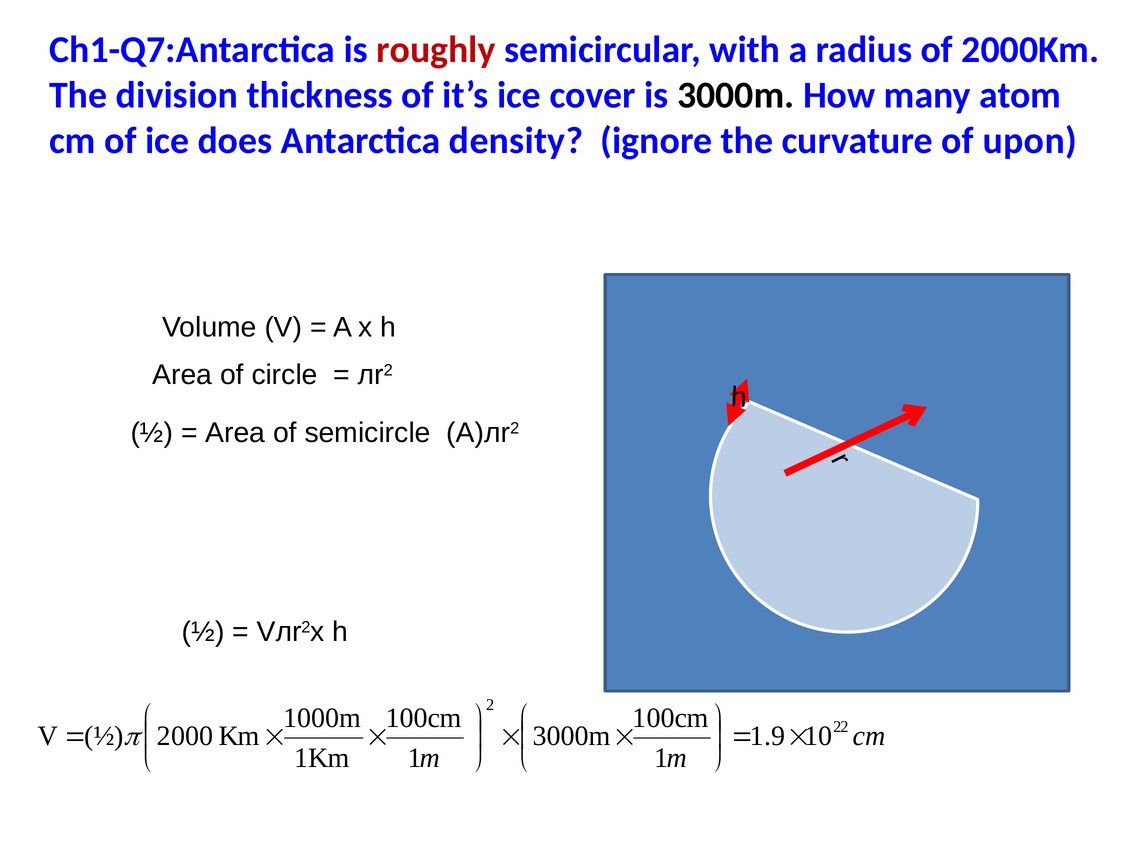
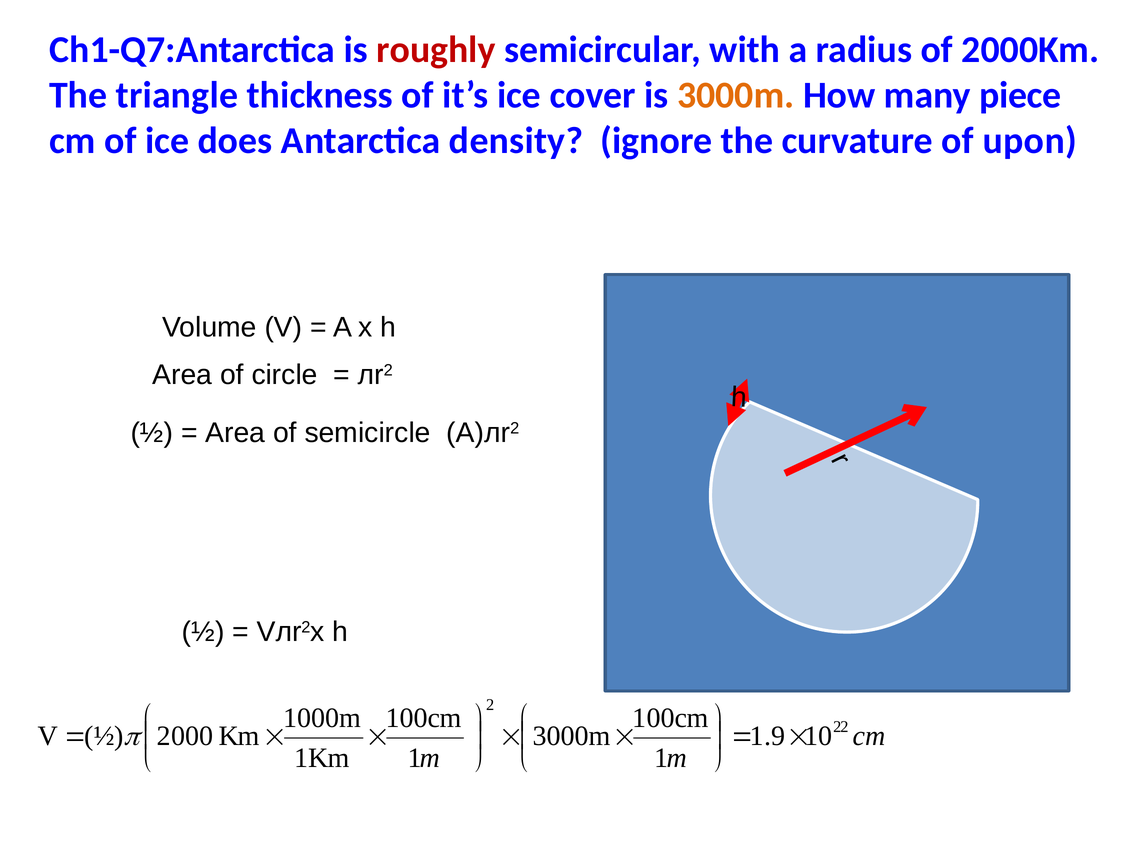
division: division -> triangle (177, 95)
3000m colour: black -> orange (736, 95)
atom: atom -> piece (1020, 95)
